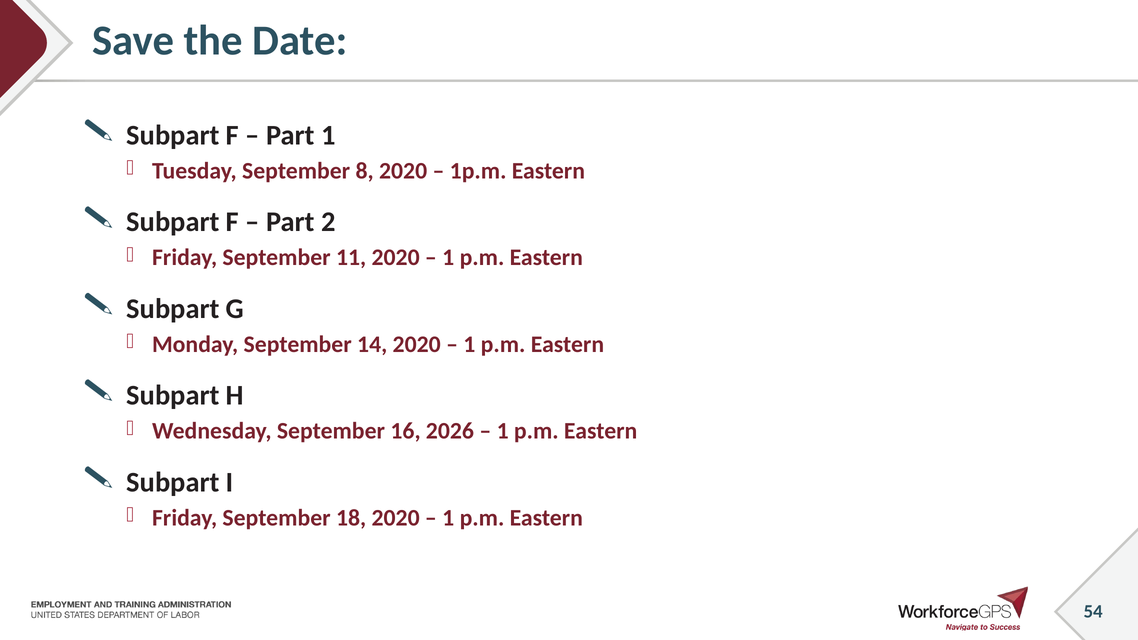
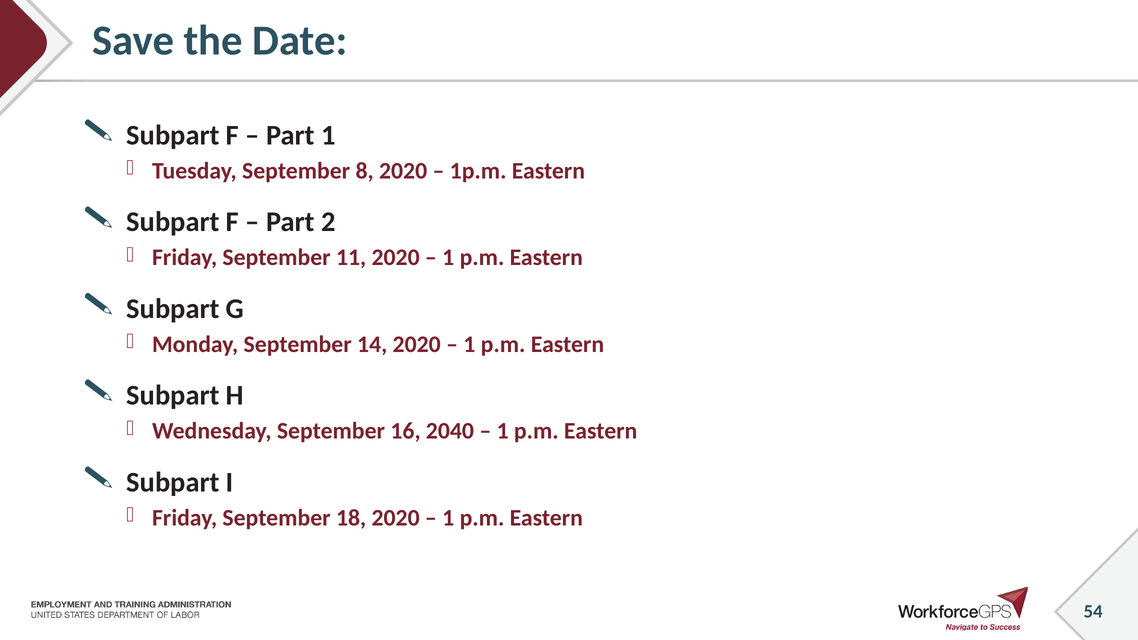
2026: 2026 -> 2040 (450, 431)
